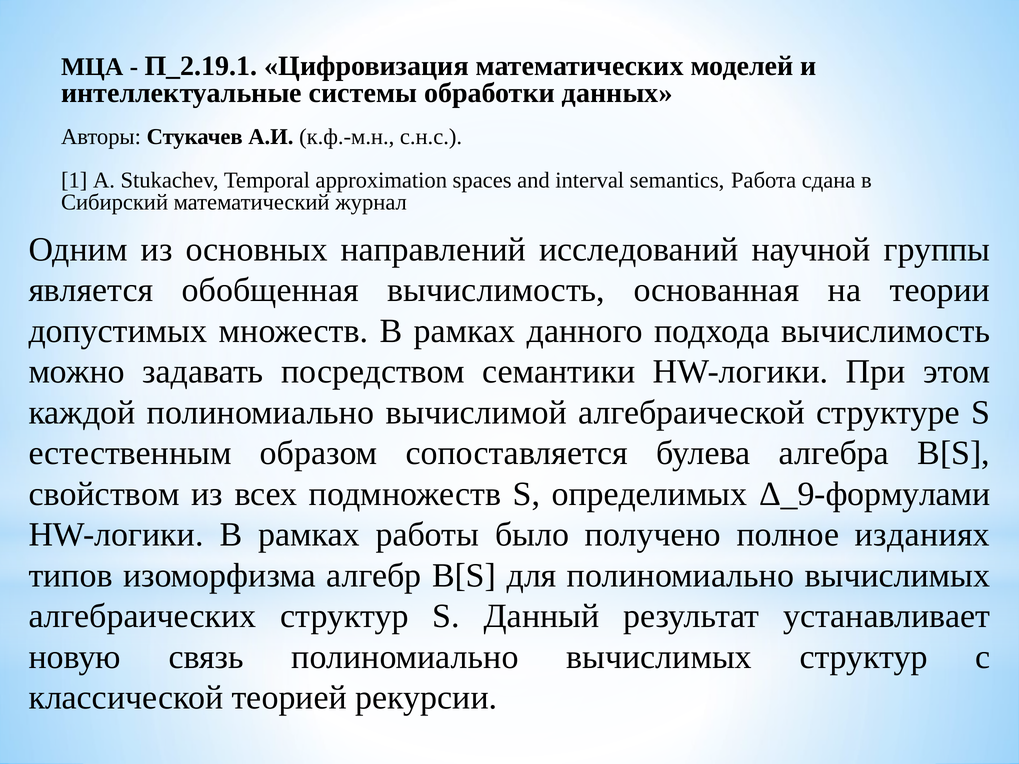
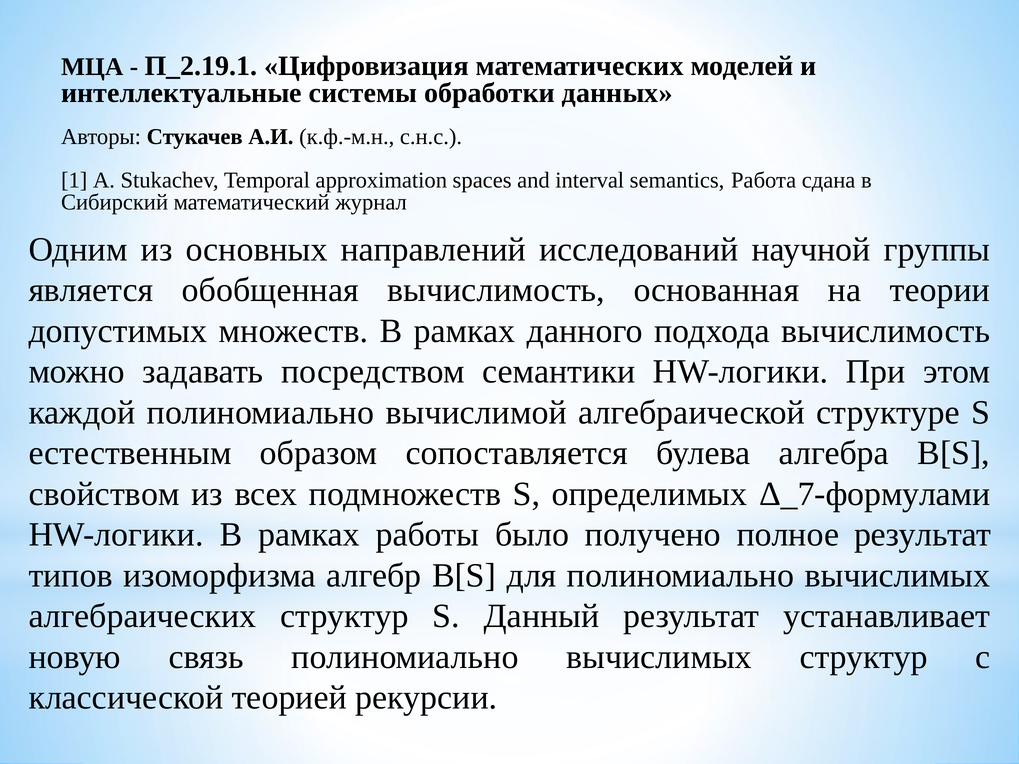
Δ_9-формулами: Δ_9-формулами -> Δ_7-формулами (875, 494)
полное изданиях: изданиях -> результат (923, 535)
